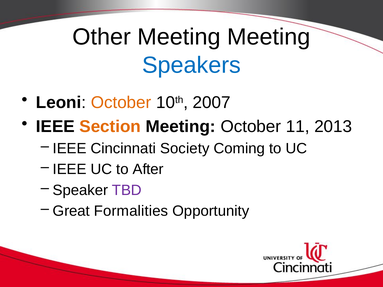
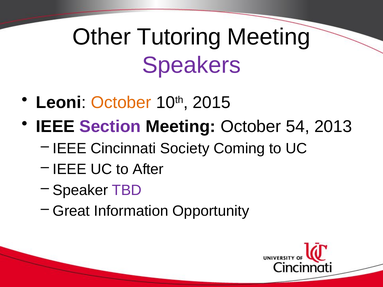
Other Meeting: Meeting -> Tutoring (179, 37)
Speakers colour: blue -> purple (191, 65)
2007: 2007 -> 2015 (212, 103)
Section colour: orange -> purple (110, 127)
11: 11 -> 54 (298, 127)
Formalities: Formalities -> Information (131, 211)
